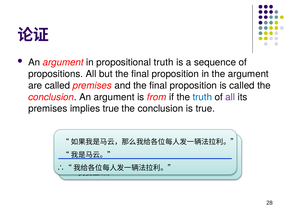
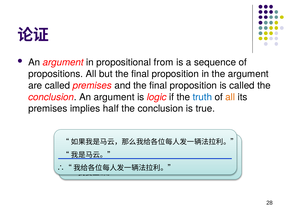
propositional truth: truth -> from (164, 62)
from: from -> logic (157, 97)
all colour: purple -> orange (230, 97)
implies true: true -> half (111, 109)
